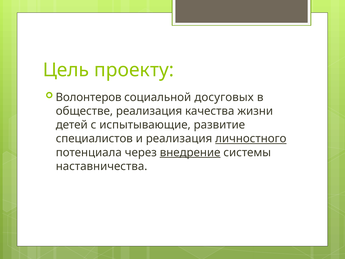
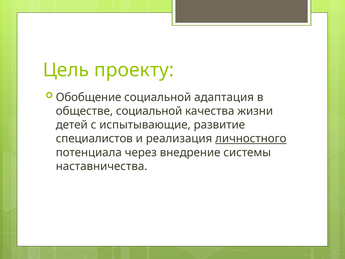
Волонтеров: Волонтеров -> Обобщение (89, 97)
досуговых: досуговых -> адаптация (224, 97)
обществе реализация: реализация -> социальной (149, 111)
внедрение underline: present -> none (190, 152)
